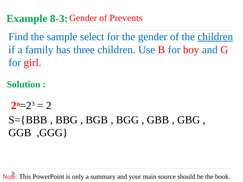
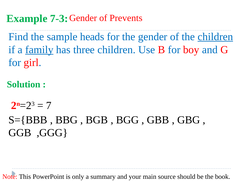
8-3: 8-3 -> 7-3 (59, 19)
select: select -> heads (92, 37)
family underline: none -> present (39, 50)
2: 2 -> 7 (49, 106)
